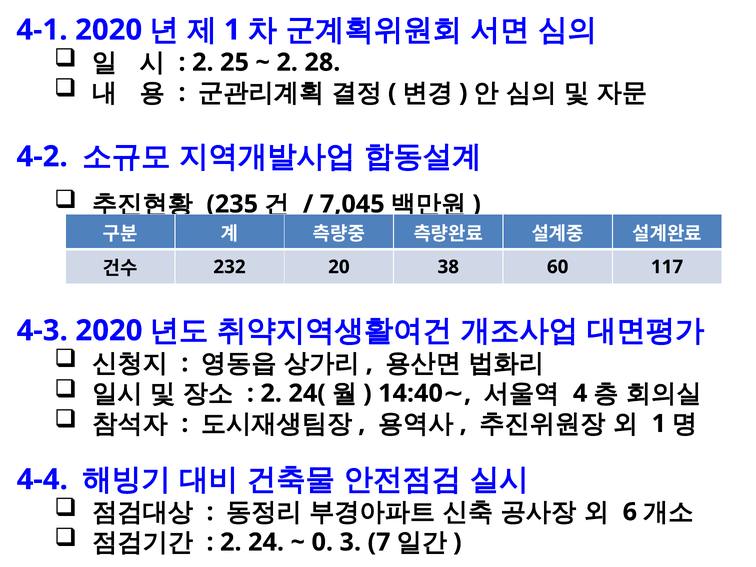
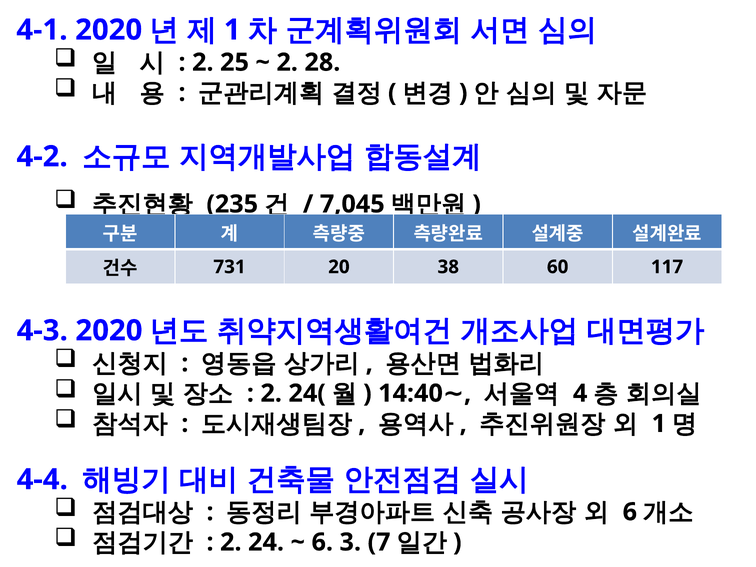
232: 232 -> 731 (230, 267)
0: 0 -> 6 (322, 542)
